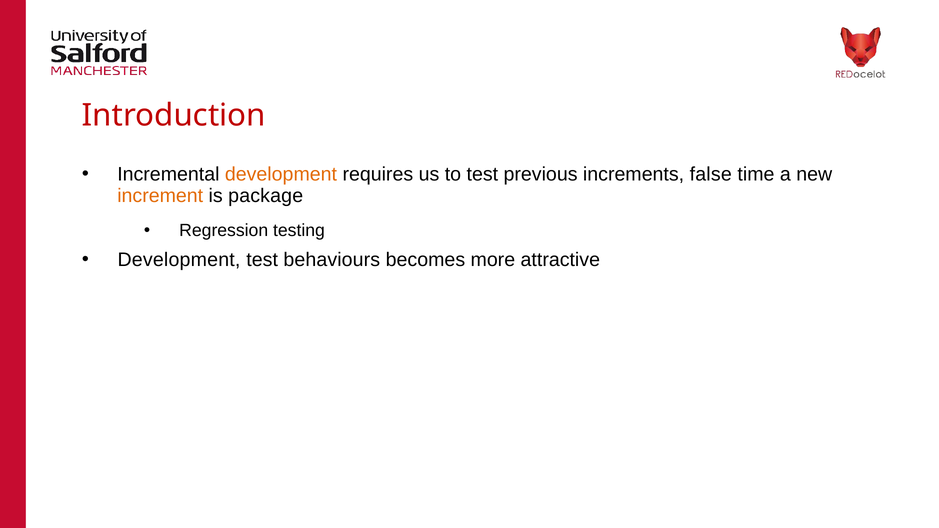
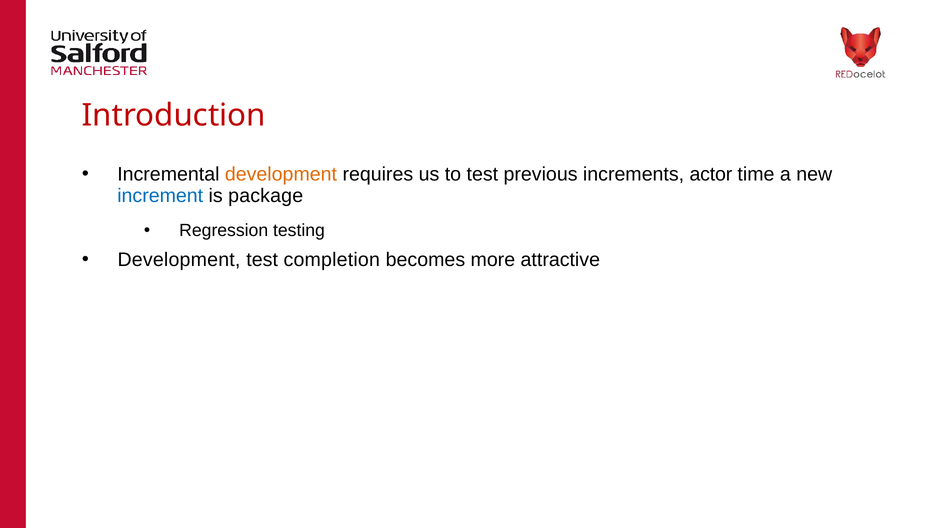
false: false -> actor (711, 174)
increment colour: orange -> blue (160, 196)
behaviours: behaviours -> completion (332, 260)
